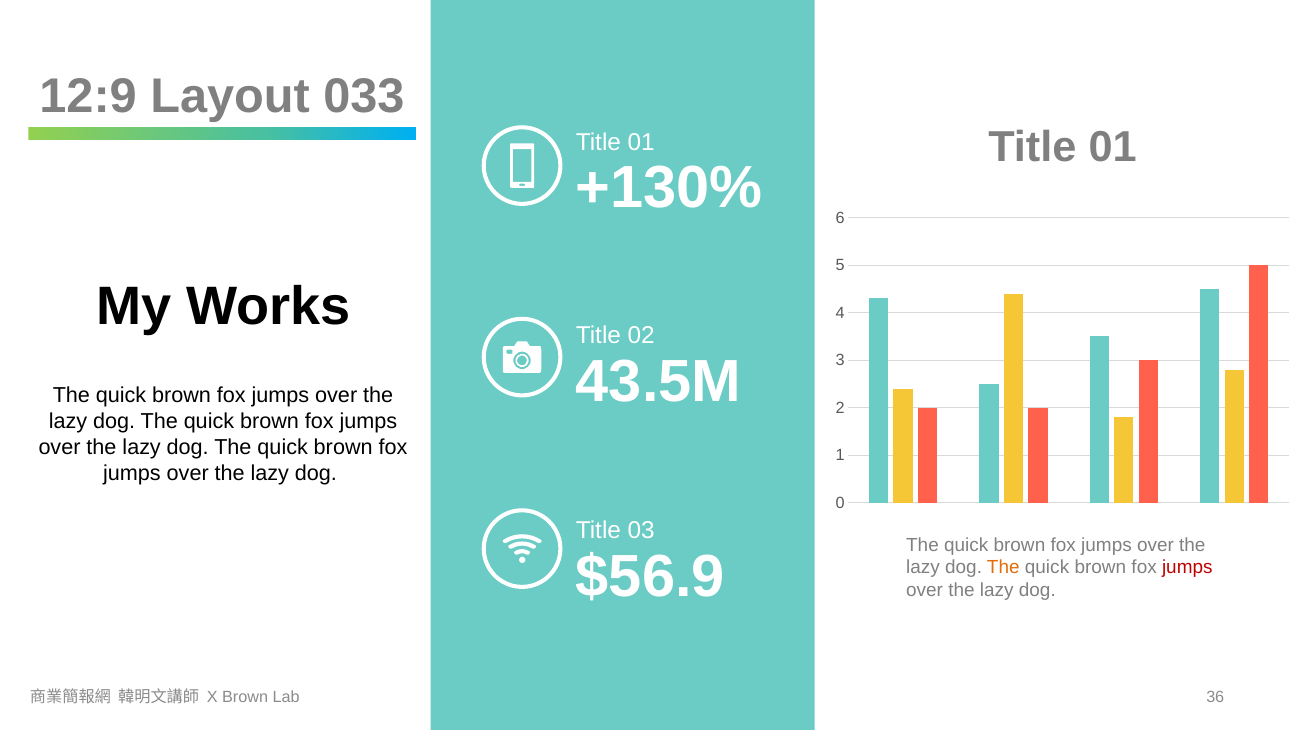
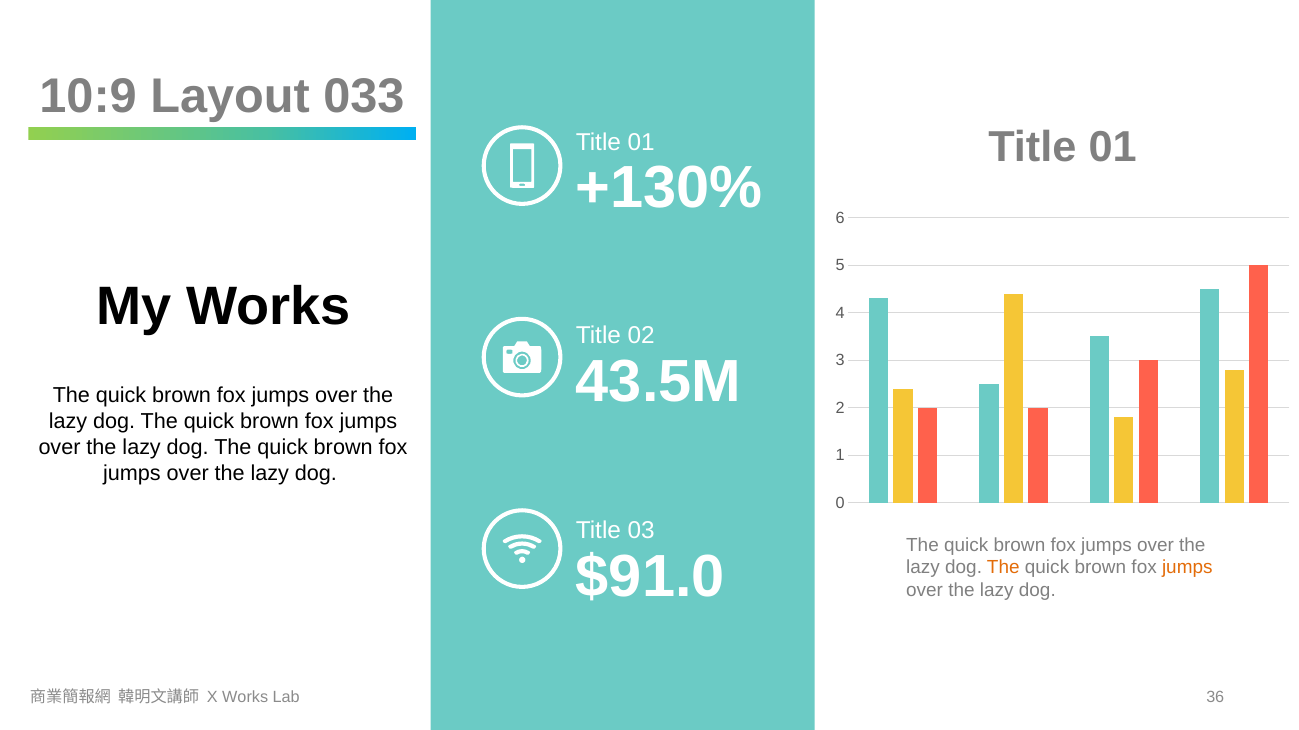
12:9: 12:9 -> 10:9 (88, 96)
$56.9: $56.9 -> $91.0 (650, 577)
jumps colour: red -> orange (1187, 568)
X Brown: Brown -> Works (245, 698)
